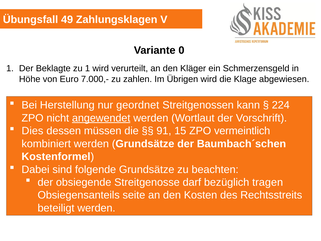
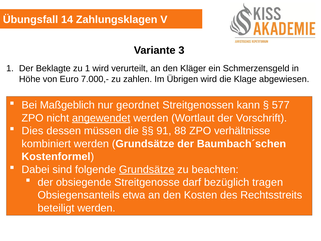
49: 49 -> 14 (67, 20)
0: 0 -> 3 (181, 50)
Herstellung: Herstellung -> Maßgeblich (67, 105)
224: 224 -> 577 (281, 105)
15: 15 -> 88 (180, 131)
vermeintlich: vermeintlich -> verhältnisse (242, 131)
Grundsätze underline: none -> present (147, 169)
seite: seite -> etwa (134, 195)
